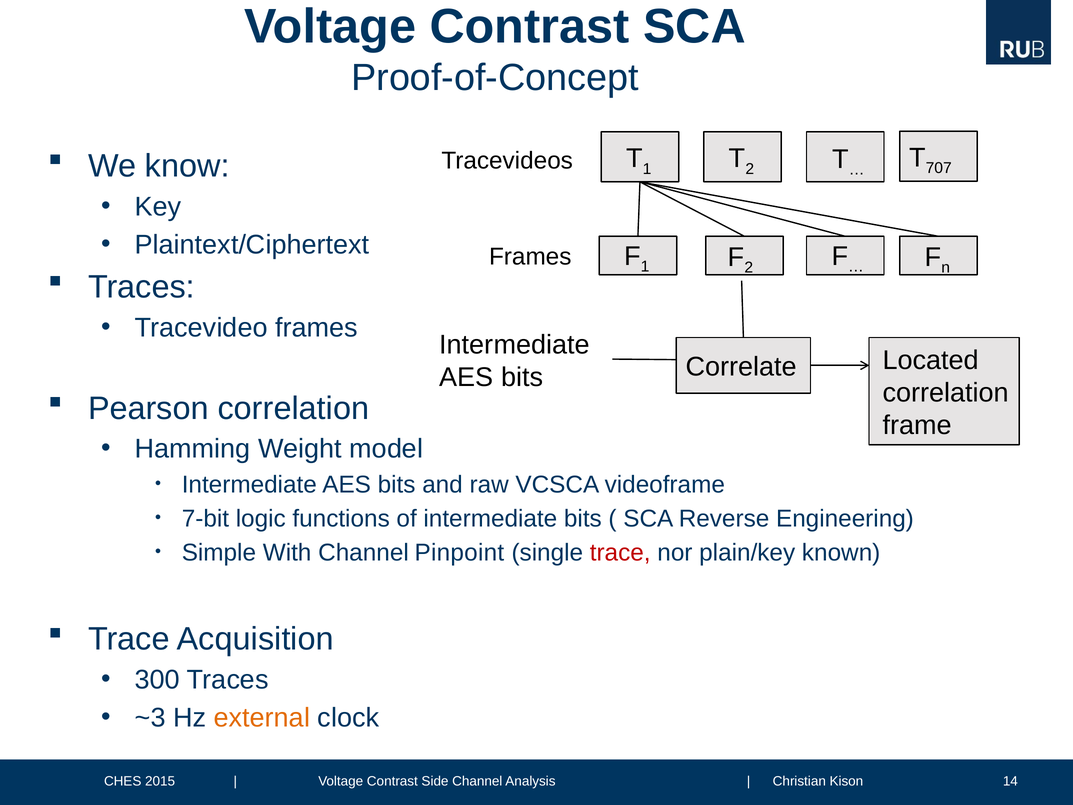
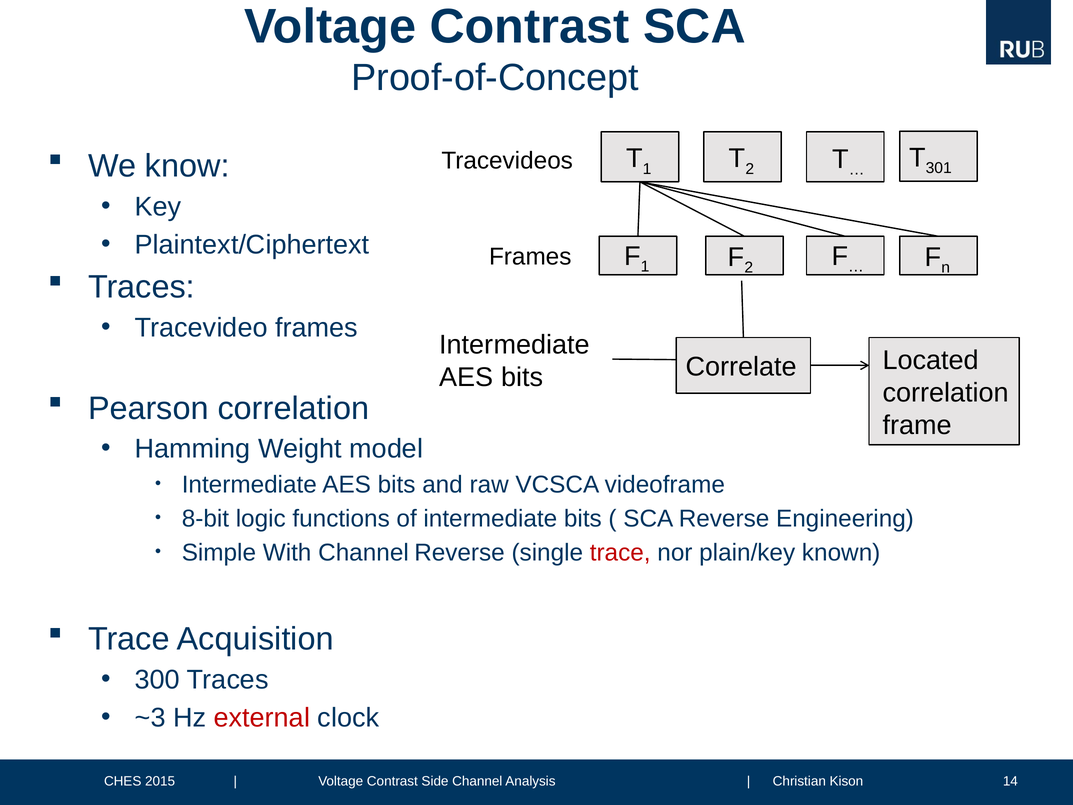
707: 707 -> 301 (939, 168)
7-bit: 7-bit -> 8-bit (205, 519)
Channel Pinpoint: Pinpoint -> Reverse (460, 553)
external colour: orange -> red (262, 718)
